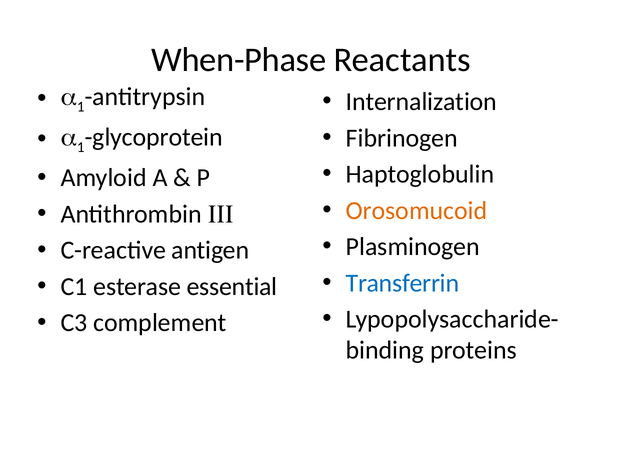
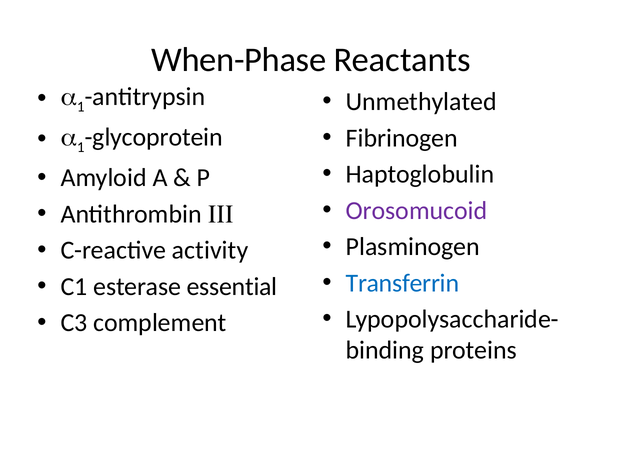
Internalization: Internalization -> Unmethylated (421, 102)
Orosomucoid colour: orange -> purple (416, 211)
antigen: antigen -> activity (210, 251)
